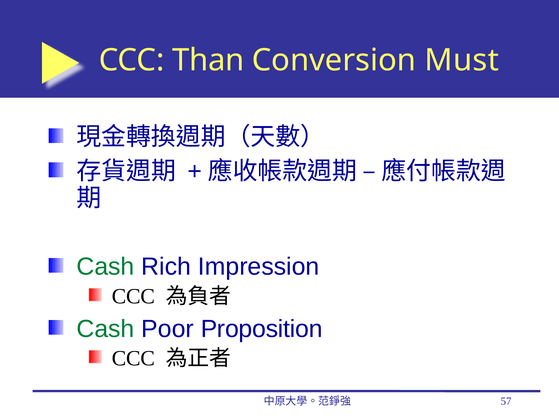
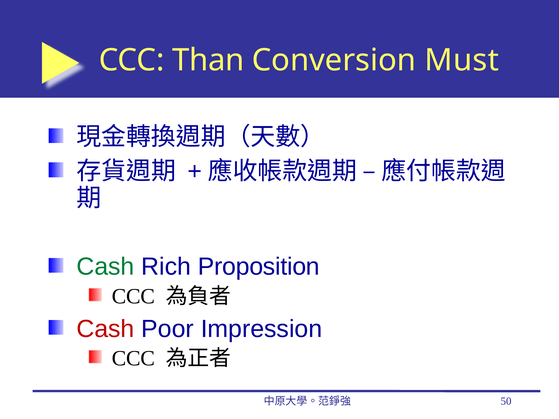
Impression: Impression -> Proposition (259, 267)
Cash colour: green -> red (105, 329)
Proposition: Proposition -> Impression (261, 329)
57: 57 -> 50 (506, 401)
